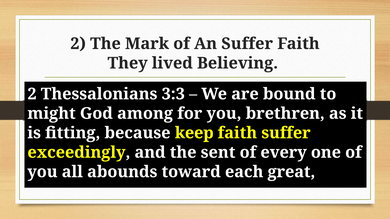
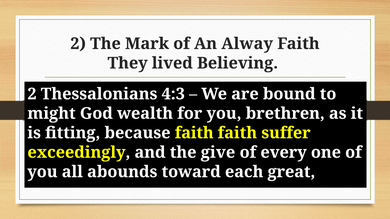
An Suffer: Suffer -> Alway (247, 44)
3:3: 3:3 -> 4:3 (173, 94)
among: among -> wealth (145, 114)
because keep: keep -> faith (194, 133)
sent: sent -> give (218, 153)
